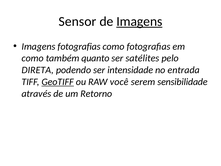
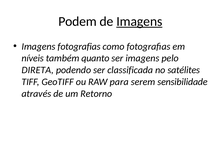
Sensor: Sensor -> Podem (78, 21)
como: como -> níveis (33, 58)
ser satélites: satélites -> imagens (142, 58)
intensidade: intensidade -> classificada (130, 70)
entrada: entrada -> satélites (184, 70)
GeoTIFF underline: present -> none (58, 82)
você: você -> para (119, 82)
